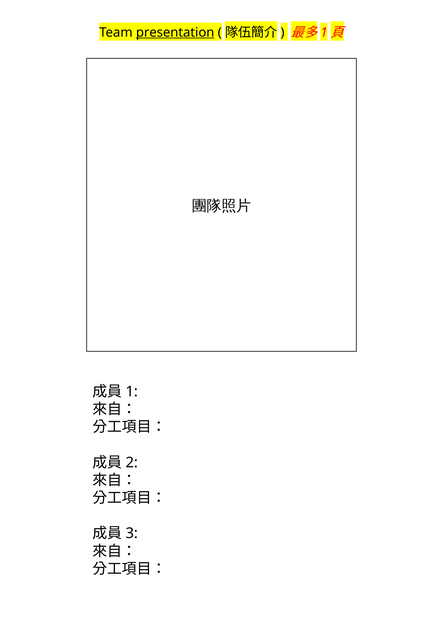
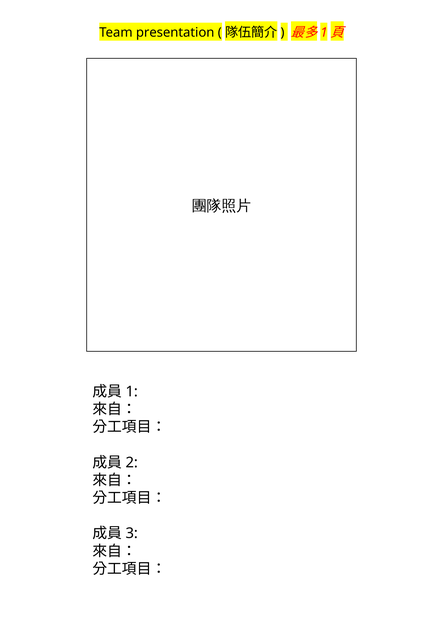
presentation underline: present -> none (175, 32)
